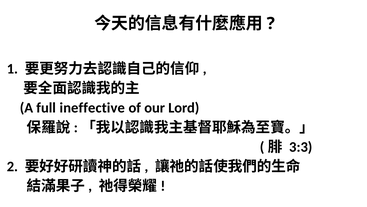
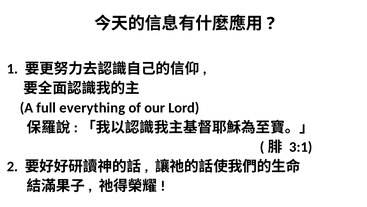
ineffective: ineffective -> everything (92, 108)
3:3: 3:3 -> 3:1 (301, 147)
